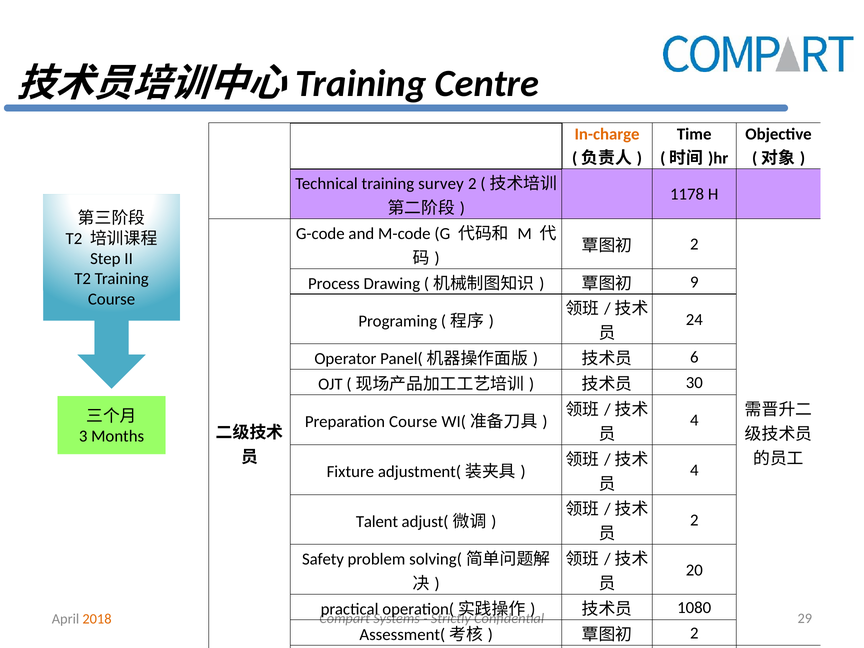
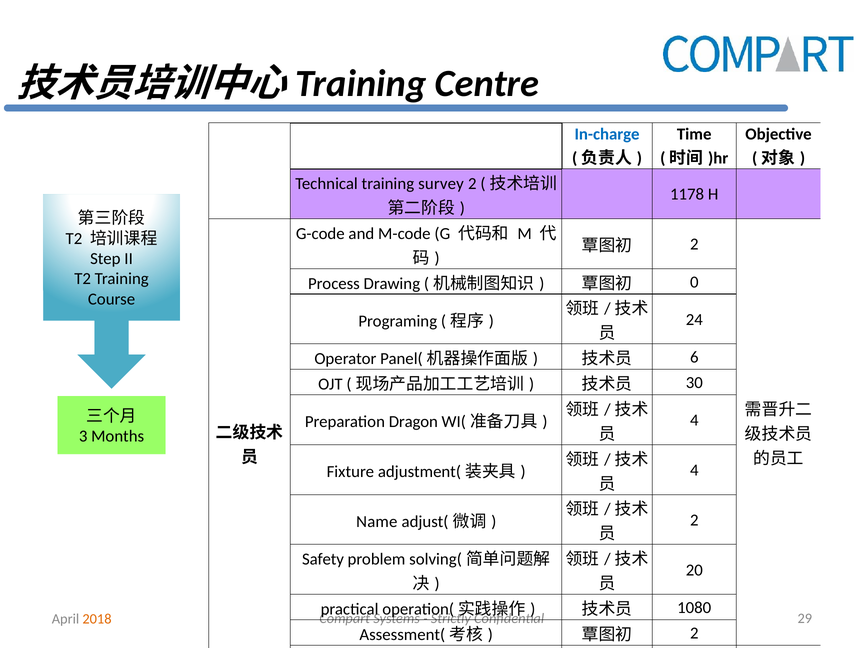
In-charge colour: orange -> blue (607, 134)
9: 9 -> 0 (694, 282)
Preparation Course: Course -> Dragon (413, 422)
Talent: Talent -> Name (377, 522)
